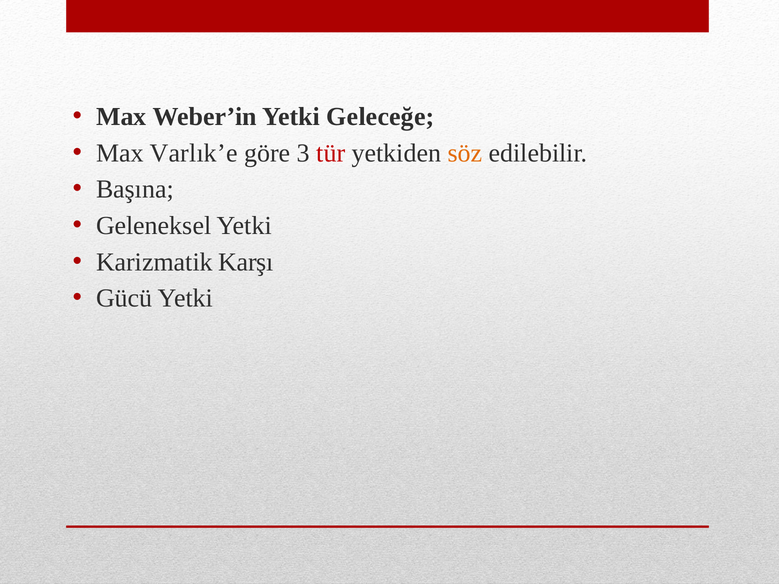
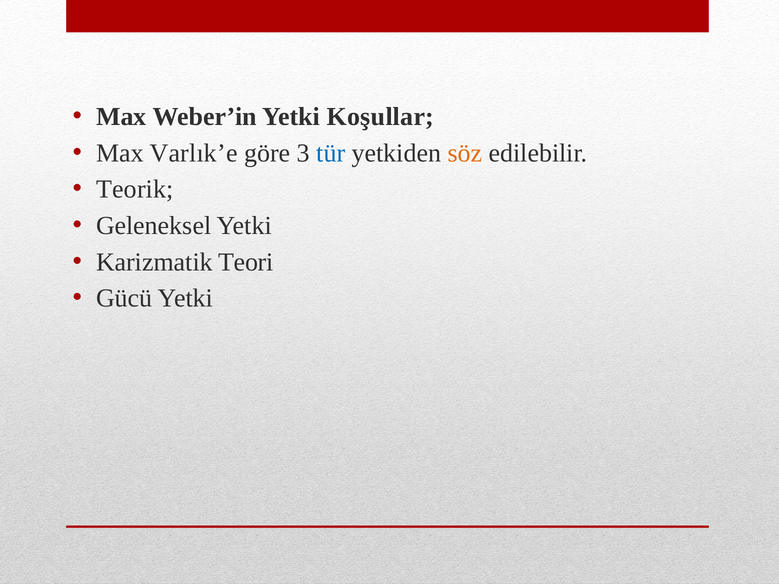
Geleceğe: Geleceğe -> Koşullar (380, 117)
tür colour: red -> blue (331, 153)
Başına: Başına -> Teorik (135, 189)
Karşı: Karşı -> Teori (246, 262)
